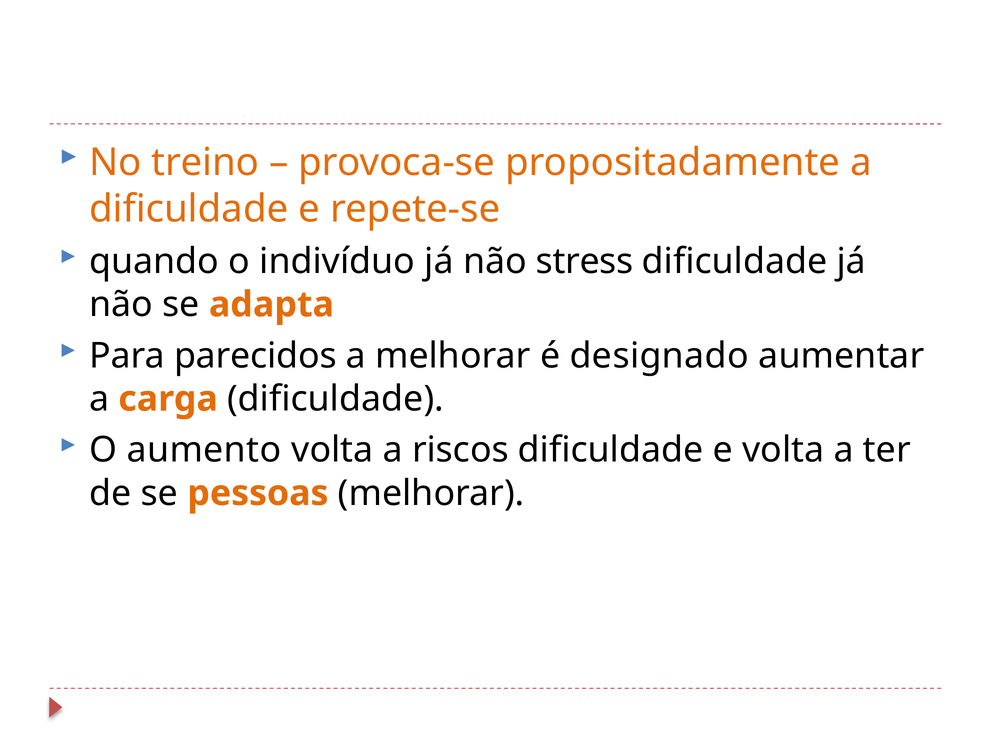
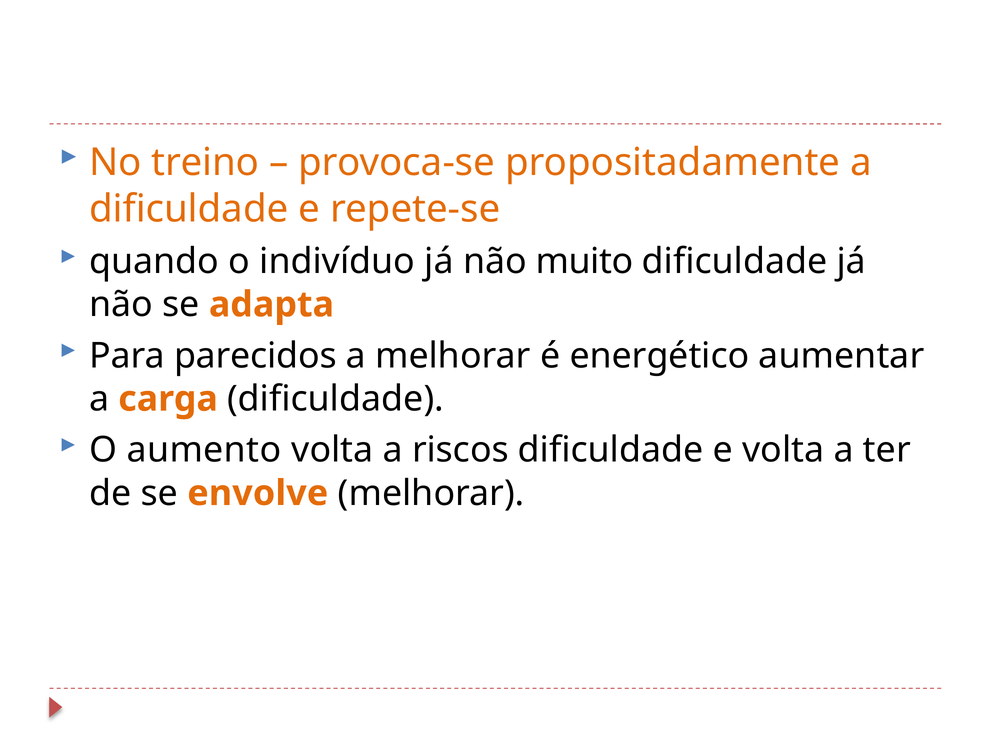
stress: stress -> muito (585, 262)
designado: designado -> energético (659, 356)
pessoas: pessoas -> envolve (258, 493)
